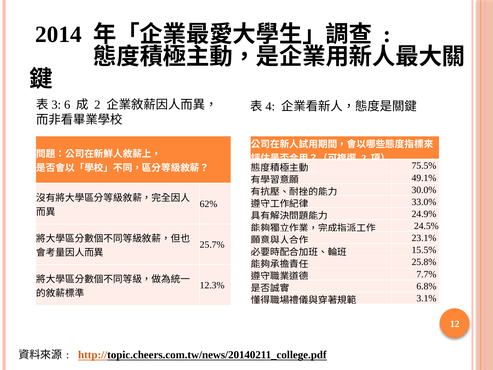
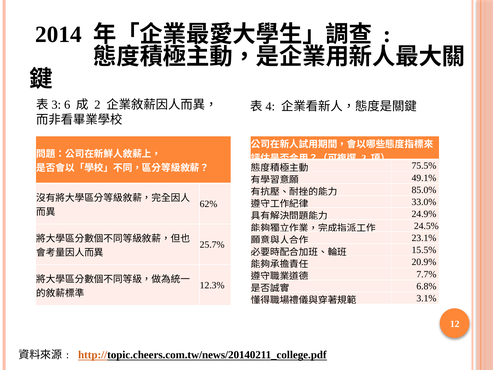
30.0%: 30.0% -> 85.0% (424, 190)
25.8%: 25.8% -> 20.9% (424, 262)
